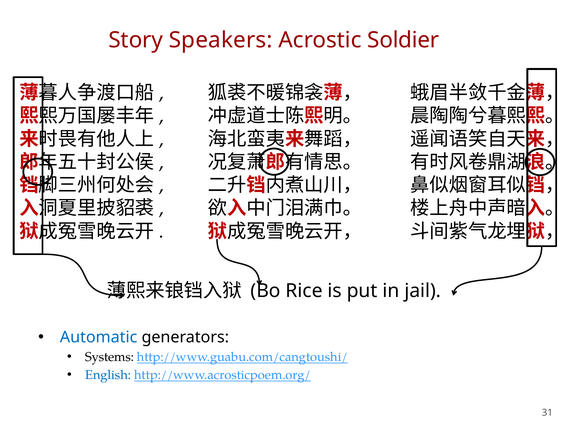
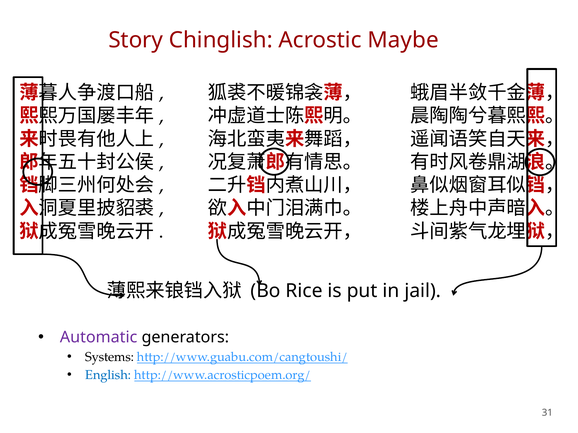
Speakers: Speakers -> Chinglish (221, 40)
Soldier: Soldier -> Maybe (403, 40)
Automatic colour: blue -> purple (99, 338)
